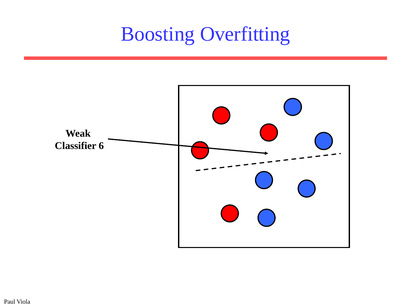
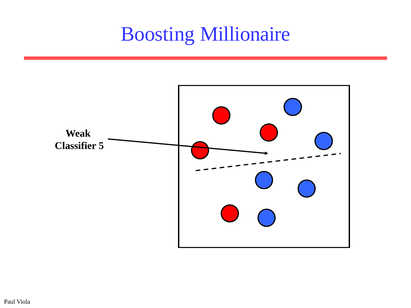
Overfitting: Overfitting -> Millionaire (245, 34)
6: 6 -> 5 (101, 146)
